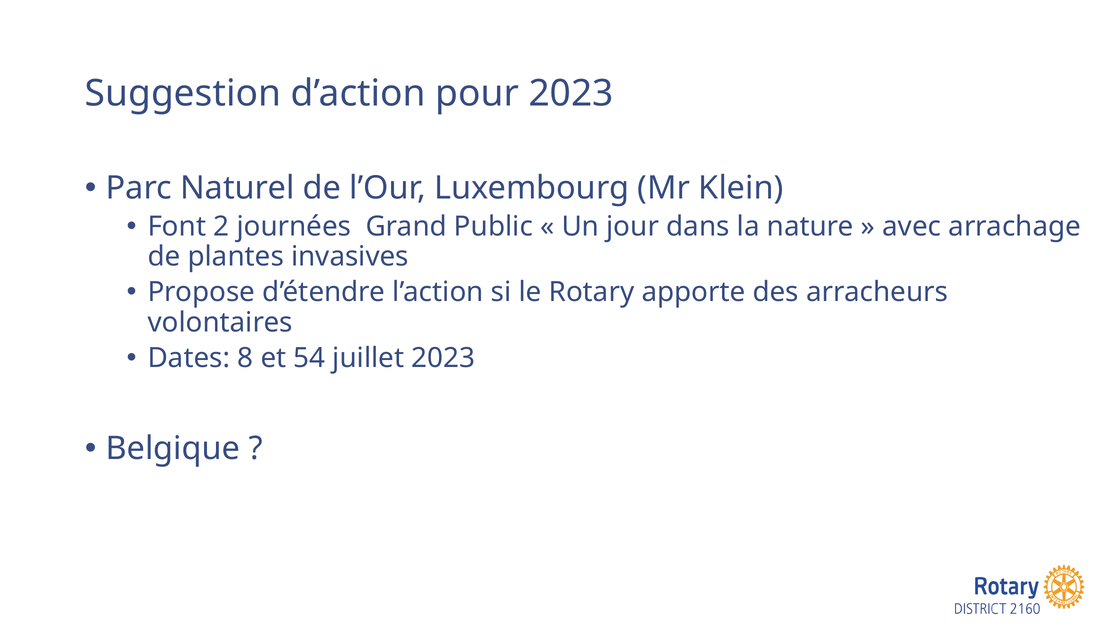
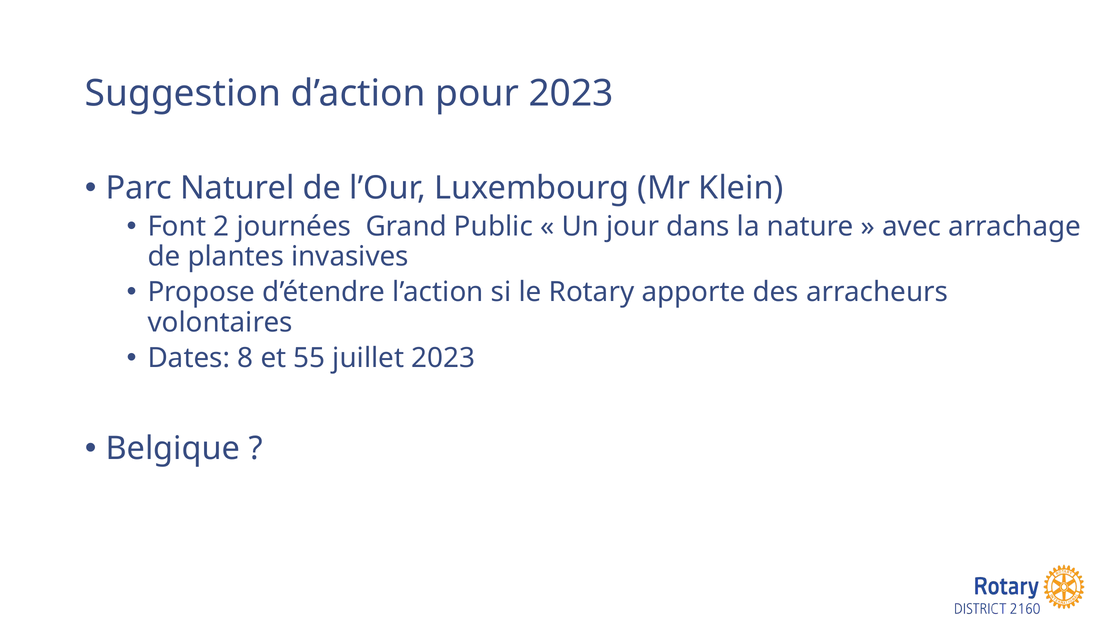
54: 54 -> 55 (309, 359)
